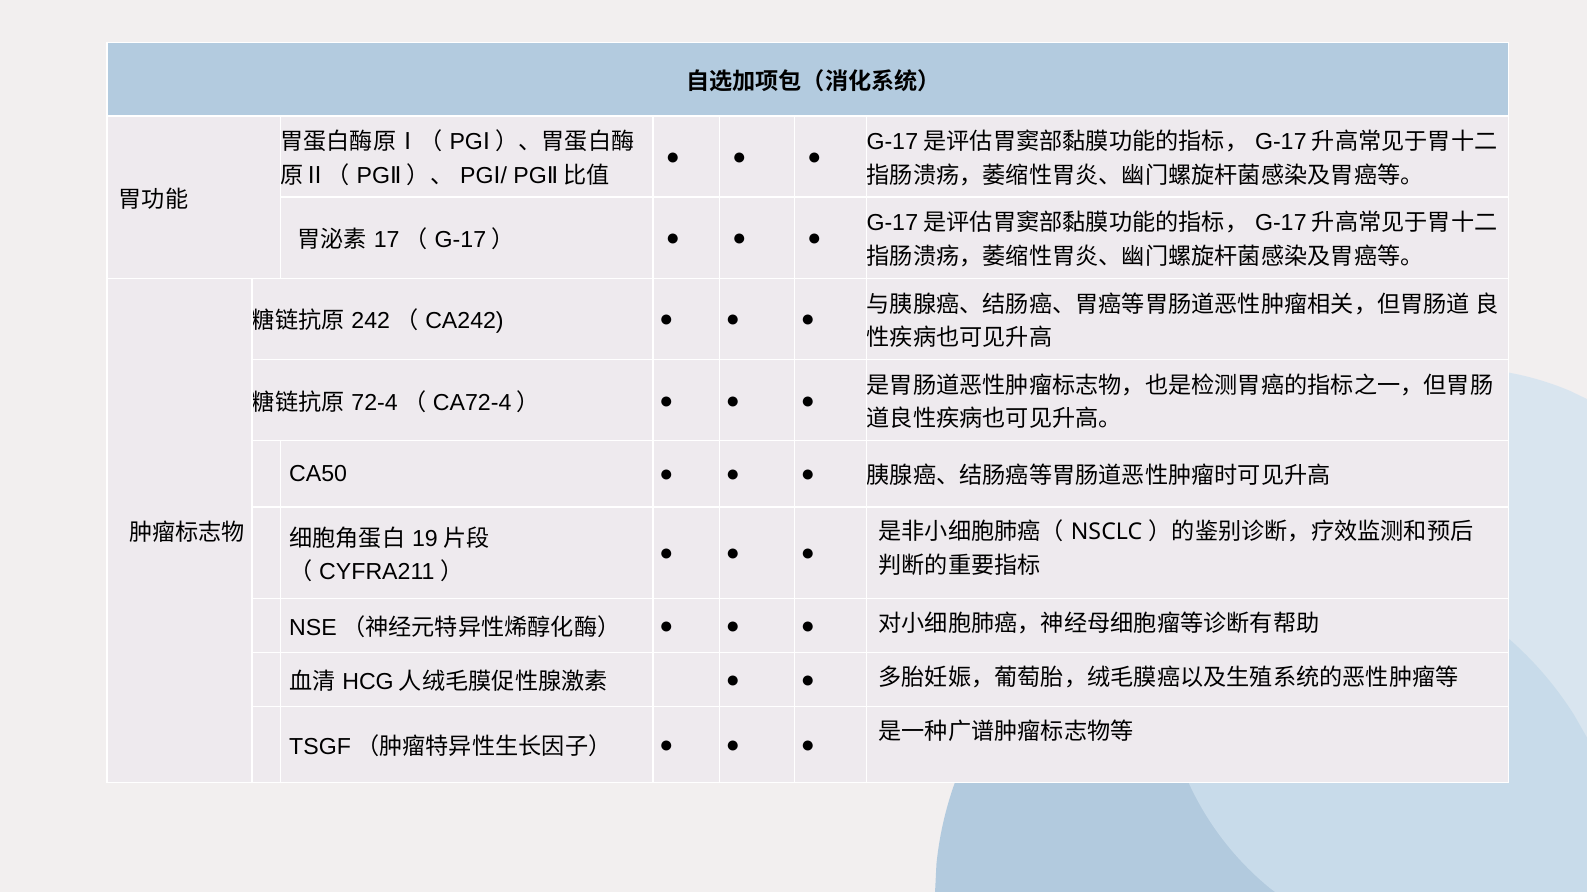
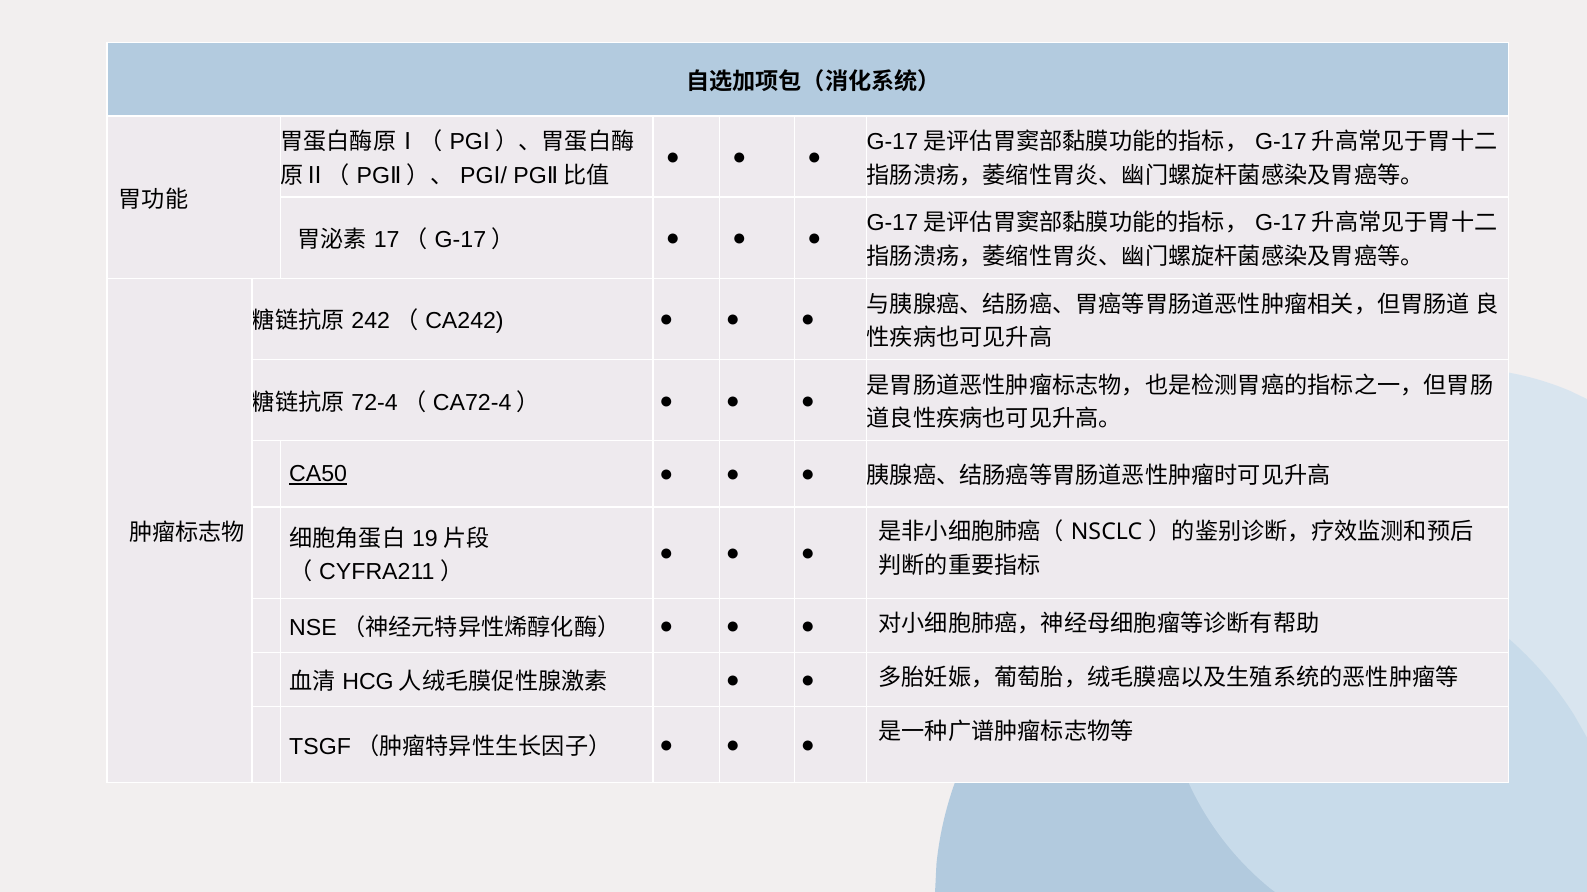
CA50 underline: none -> present (318, 475)
